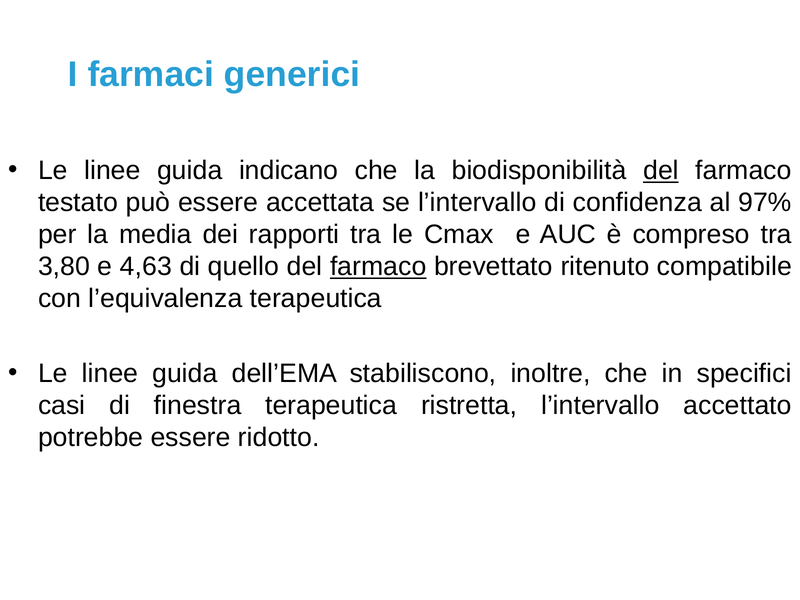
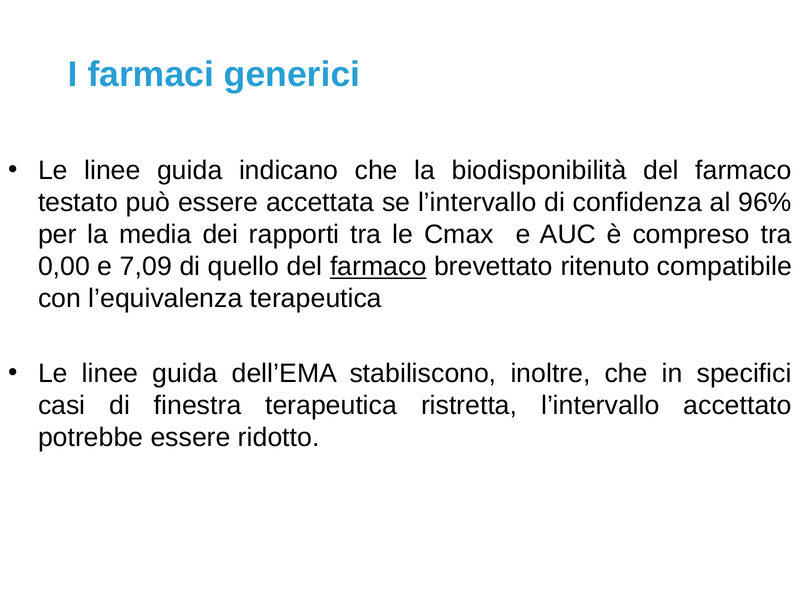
del underline: present -> none (661, 171)
97%: 97% -> 96% (765, 203)
3,80: 3,80 -> 0,00 (64, 267)
4,63: 4,63 -> 7,09 (146, 267)
